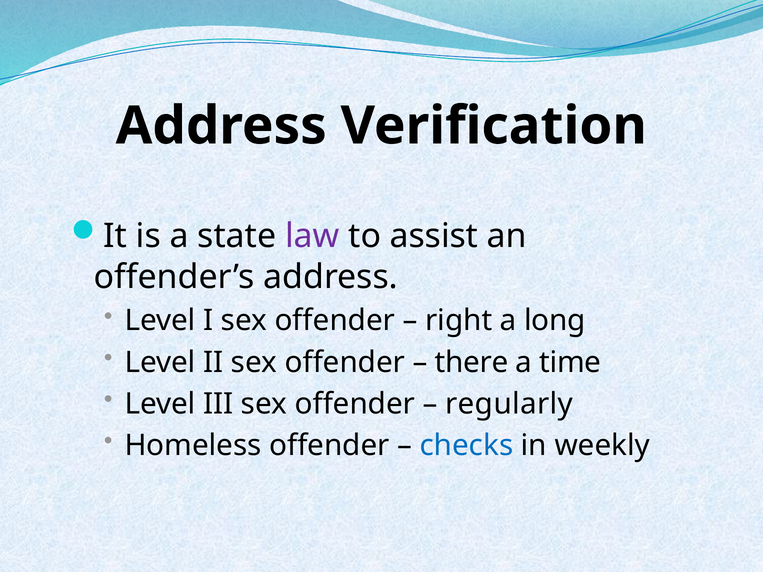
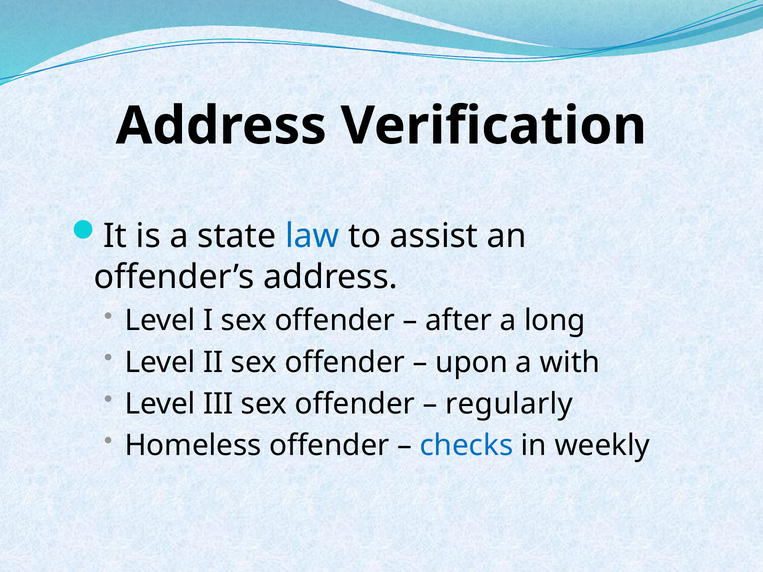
law colour: purple -> blue (312, 236)
right: right -> after (459, 321)
there: there -> upon (472, 362)
time: time -> with (570, 362)
